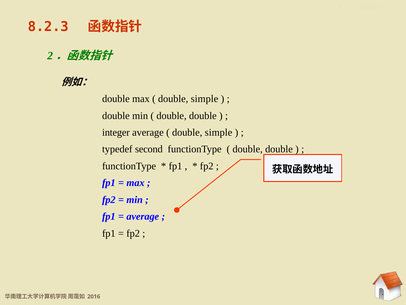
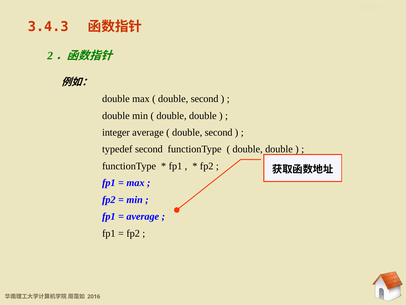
8.2.3: 8.2.3 -> 3.4.3 (48, 27)
simple: simple -> second (205, 99)
simple: simple -> second (219, 132)
